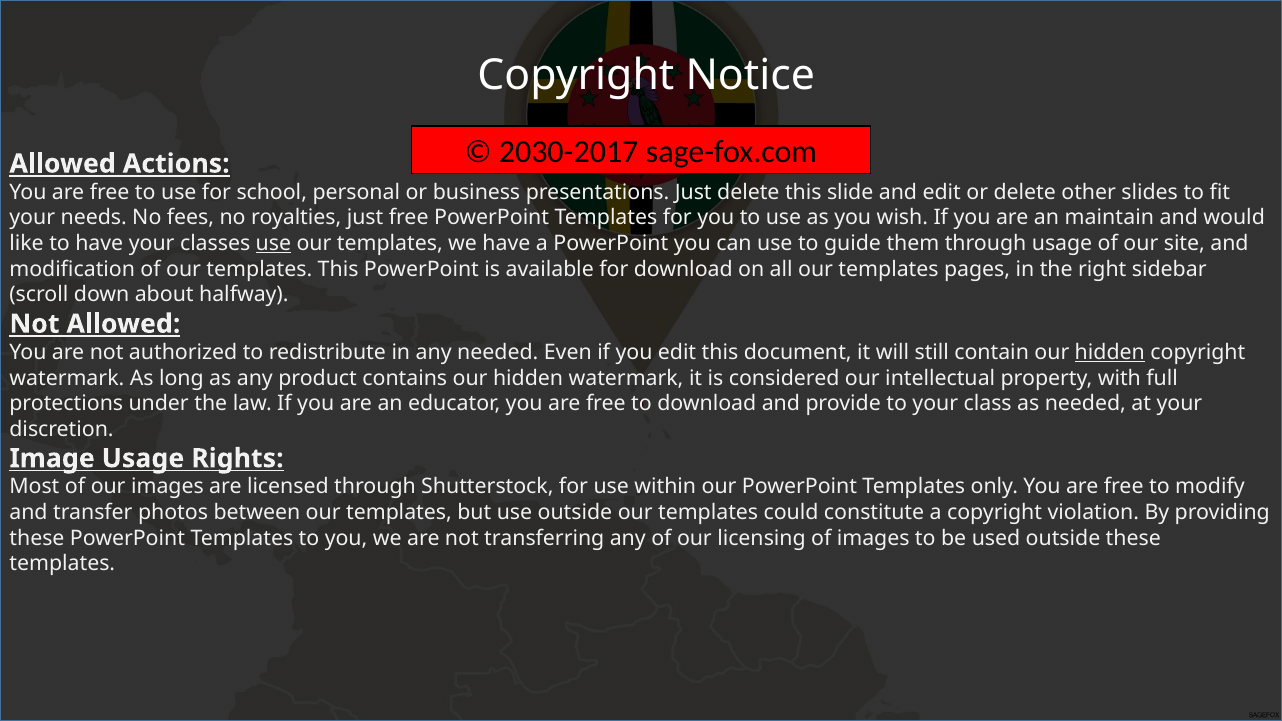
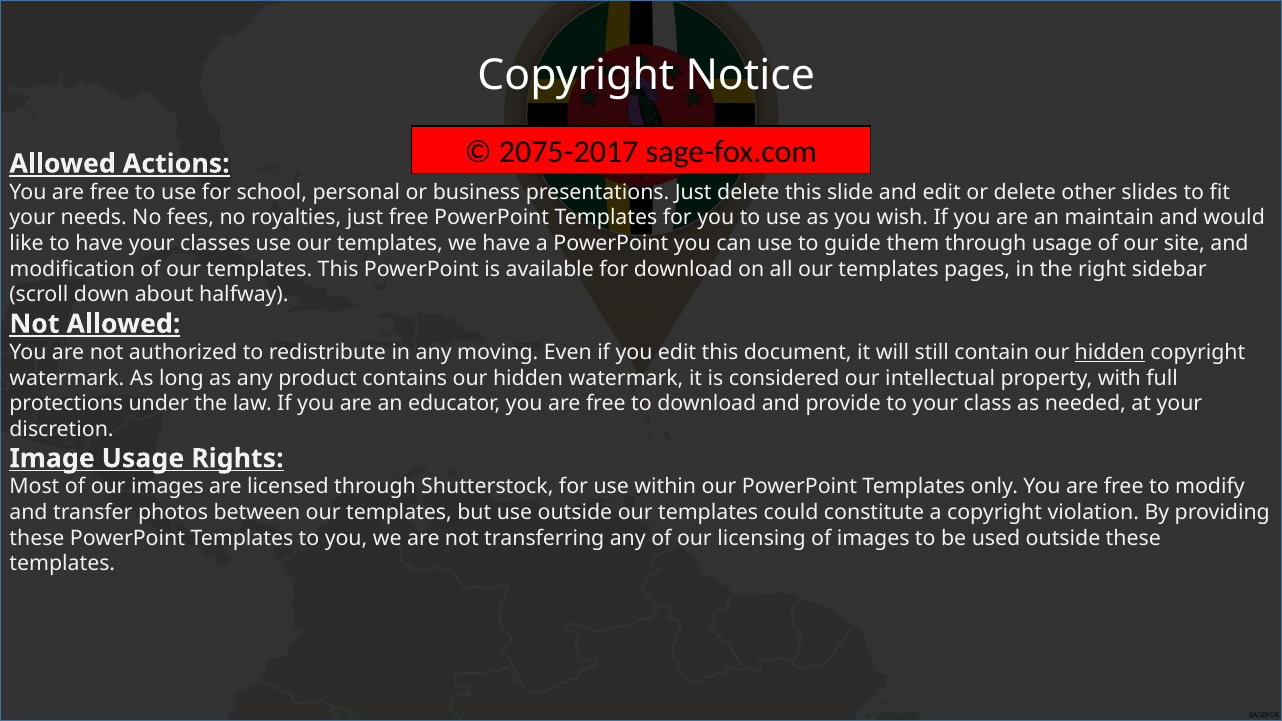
2030-2017: 2030-2017 -> 2075-2017 (569, 152)
use underline: present -> none (273, 243)
any needed: needed -> moving (498, 352)
